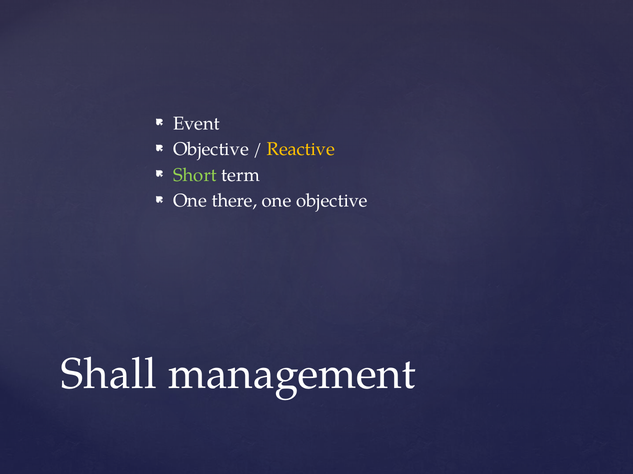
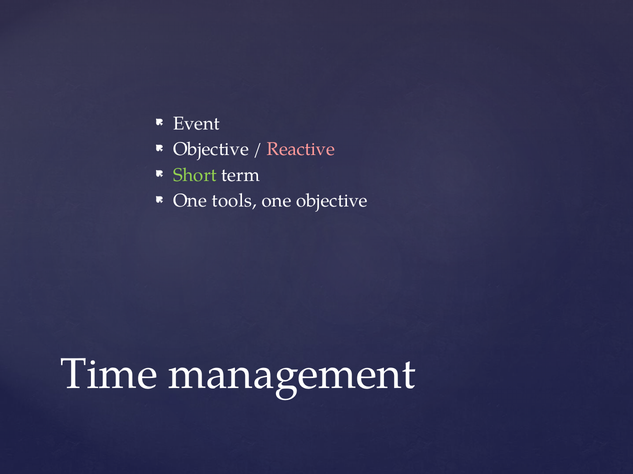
Reactive colour: yellow -> pink (301, 150)
there: there -> tools (234, 201)
Shall: Shall -> Time (109, 375)
